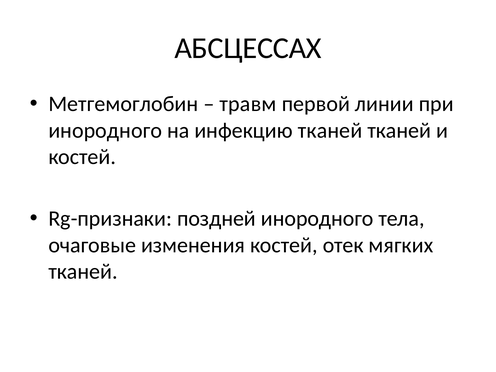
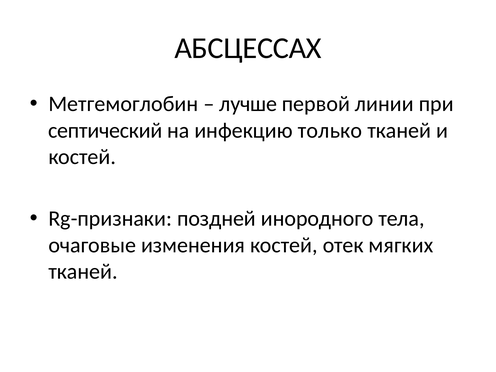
травм: травм -> лучше (248, 104)
инородного: инородного -> септический (105, 131)
инфекцию тканей: тканей -> только (330, 131)
